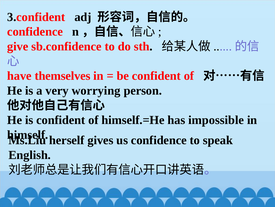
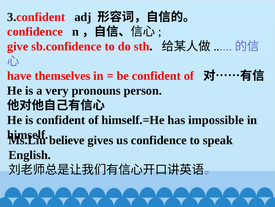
worrying: worrying -> pronouns (96, 90)
herself: herself -> believe (67, 140)
